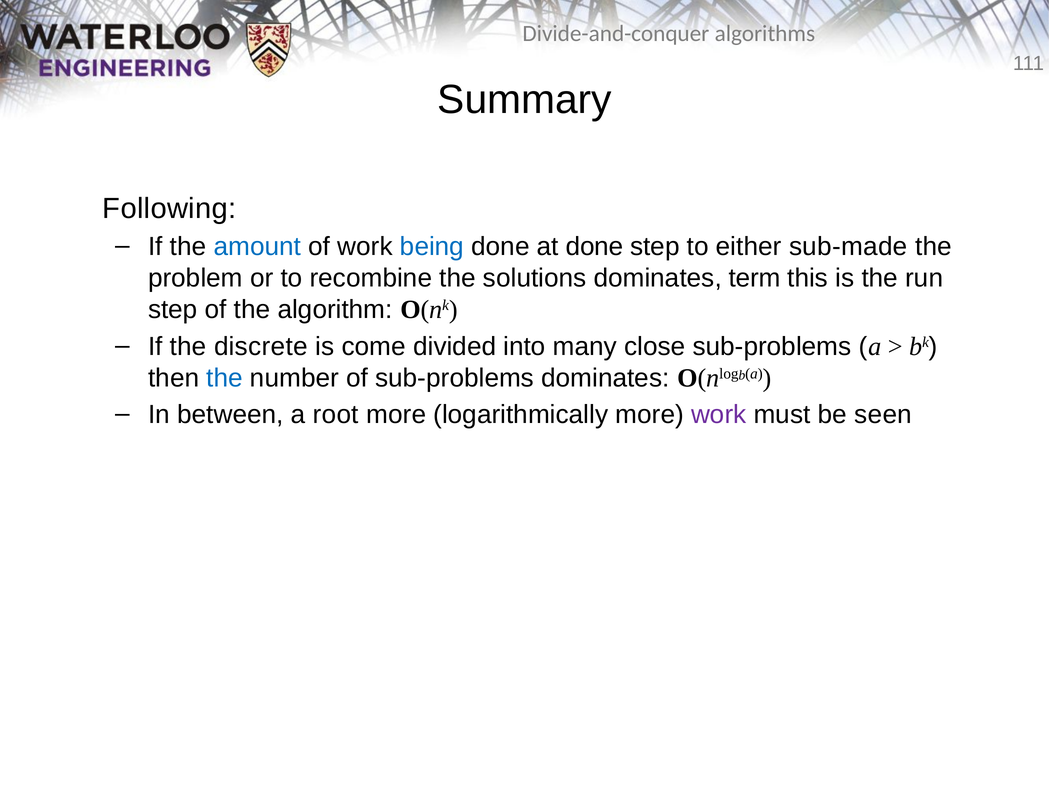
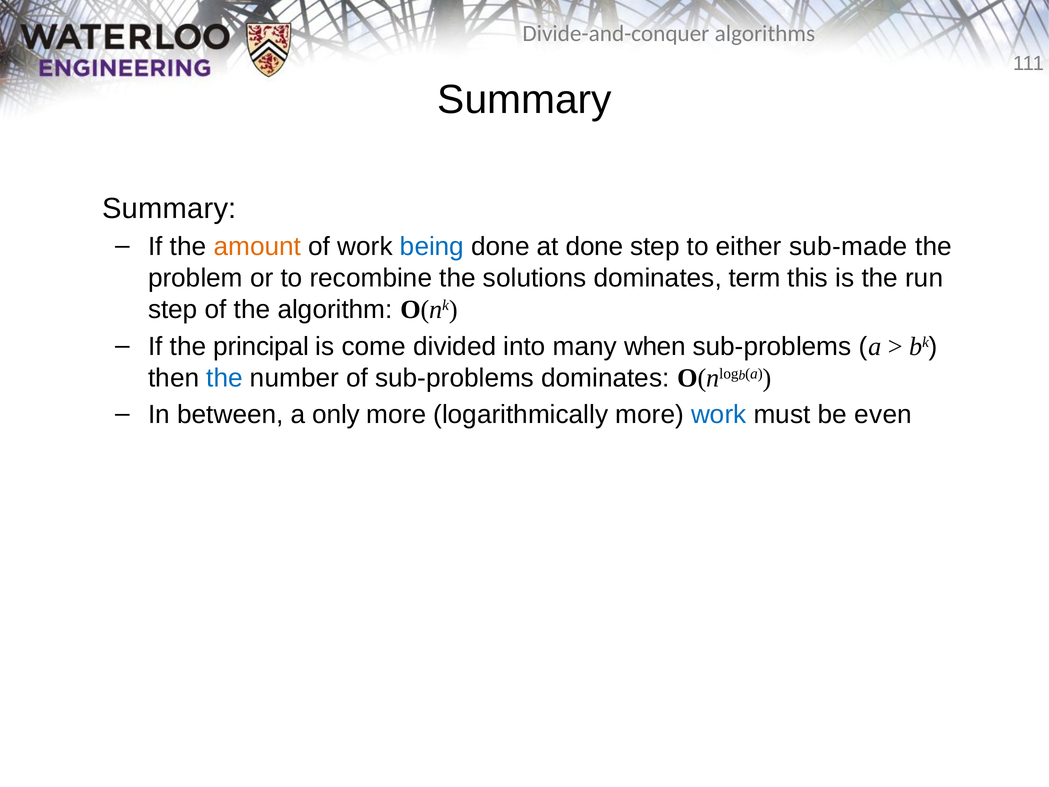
Following: Following -> Summary (169, 208)
amount colour: blue -> orange (257, 247)
discrete: discrete -> principal (261, 346)
close: close -> when (655, 346)
root: root -> only (336, 414)
work colour: purple -> blue (719, 414)
seen: seen -> even (883, 414)
